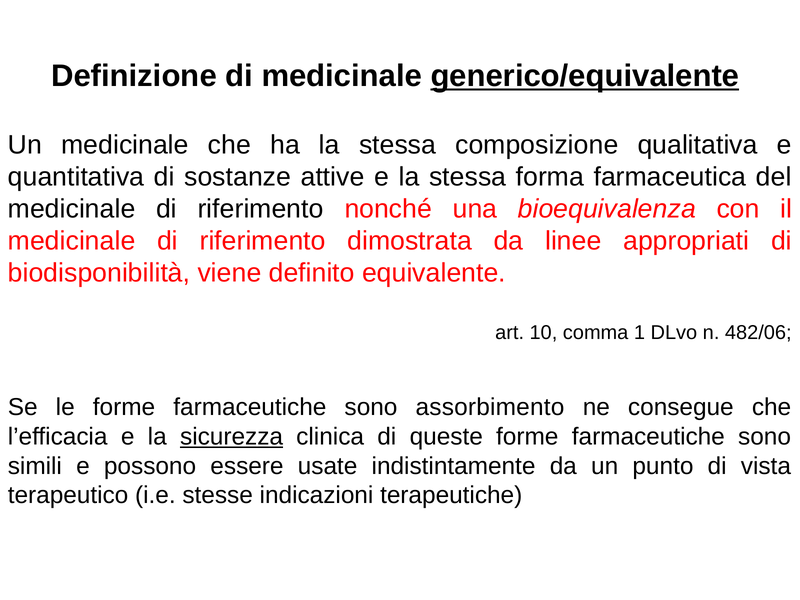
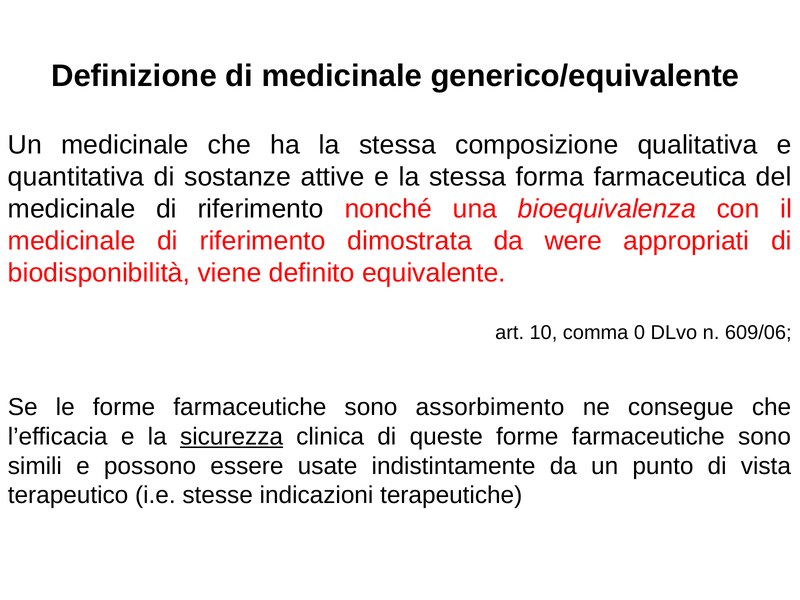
generico/equivalente underline: present -> none (585, 76)
linee: linee -> were (573, 241)
1: 1 -> 0 (640, 333)
482/06: 482/06 -> 609/06 (758, 333)
